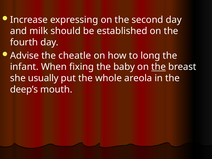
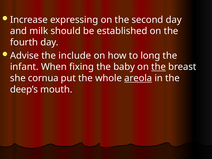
cheatle: cheatle -> include (75, 56)
usually: usually -> cornua (43, 78)
areola underline: none -> present (138, 78)
